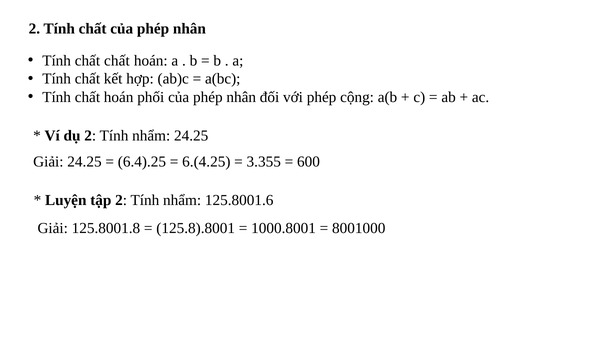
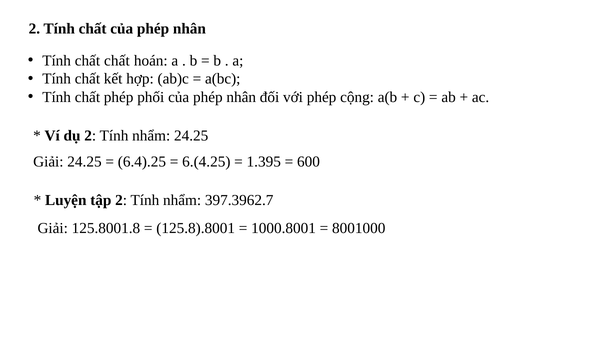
Tính chất hoán: hoán -> phép (119, 97)
3.355: 3.355 -> 1.395 (264, 162)
125.8001.6: 125.8001.6 -> 397.3962.7 (239, 201)
